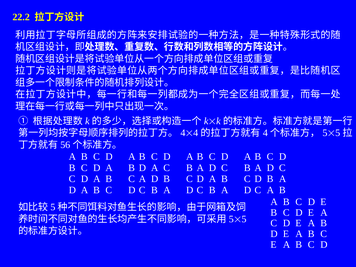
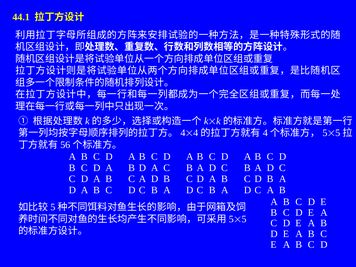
22.2: 22.2 -> 44.1 (21, 17)
